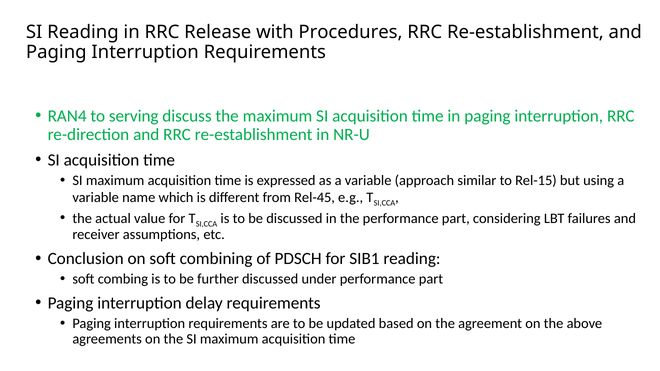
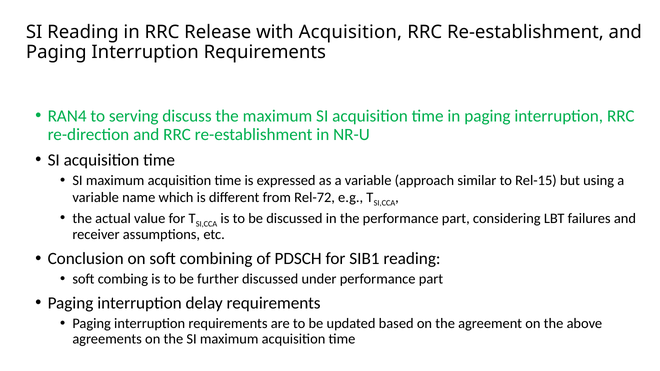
with Procedures: Procedures -> Acquisition (350, 32)
Rel-45: Rel-45 -> Rel-72 (315, 198)
